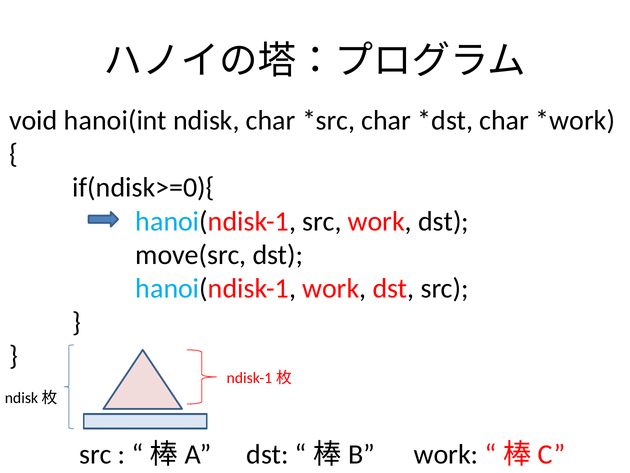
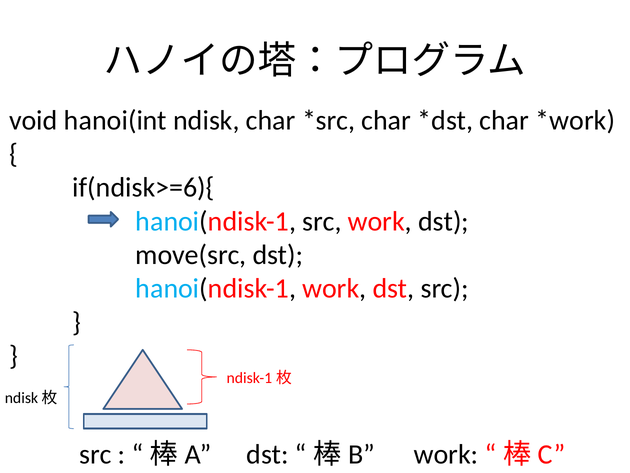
if(ndisk>=0){: if(ndisk>=0){ -> if(ndisk>=6){ (144, 187)
